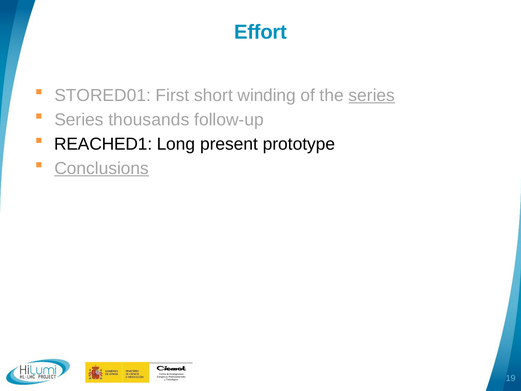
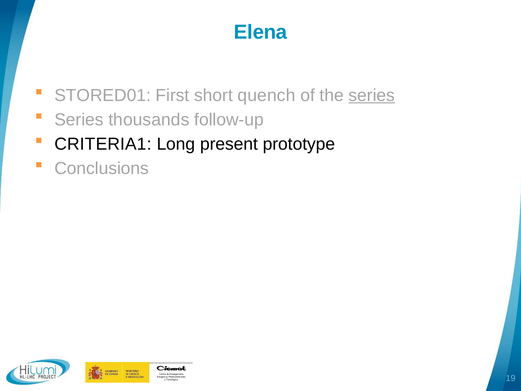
Effort: Effort -> Elena (261, 32)
winding: winding -> quench (267, 95)
REACHED1: REACHED1 -> CRITERIA1 (103, 144)
Conclusions underline: present -> none (102, 168)
